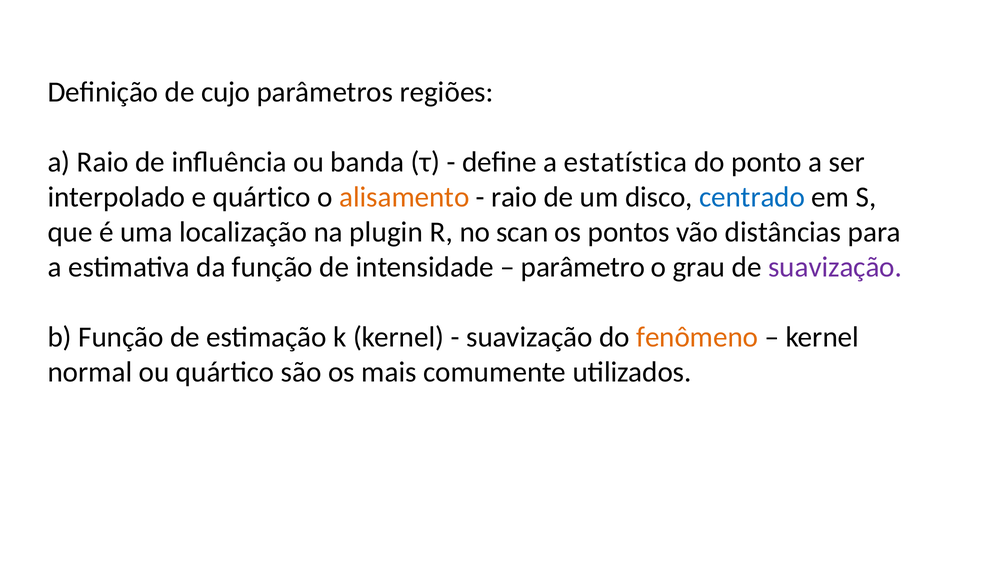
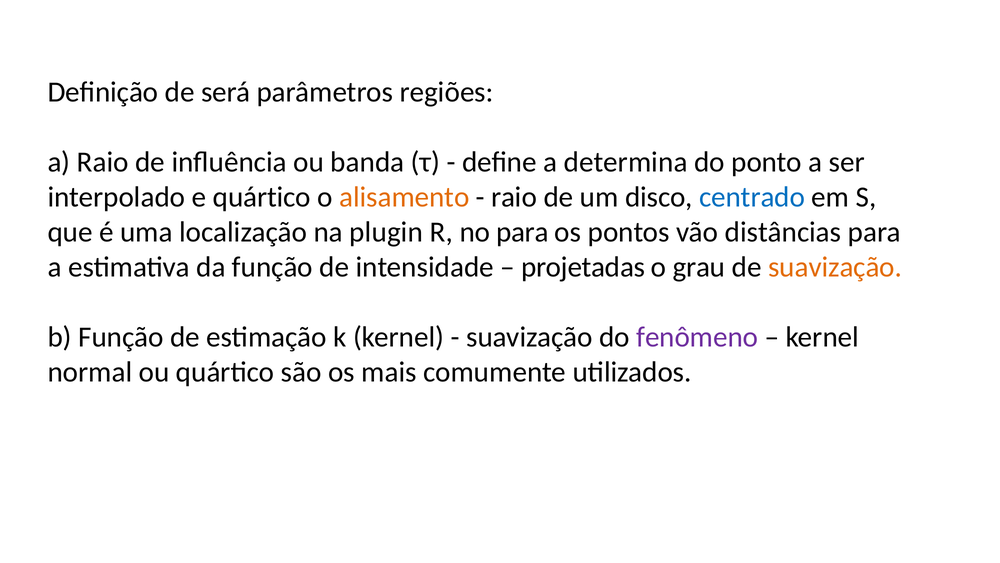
cujo: cujo -> será (226, 92)
estatística: estatística -> determina (626, 162)
no scan: scan -> para (522, 232)
parâmetro: parâmetro -> projetadas (583, 267)
suavização colour: purple -> orange (835, 267)
fenômeno colour: orange -> purple (697, 337)
